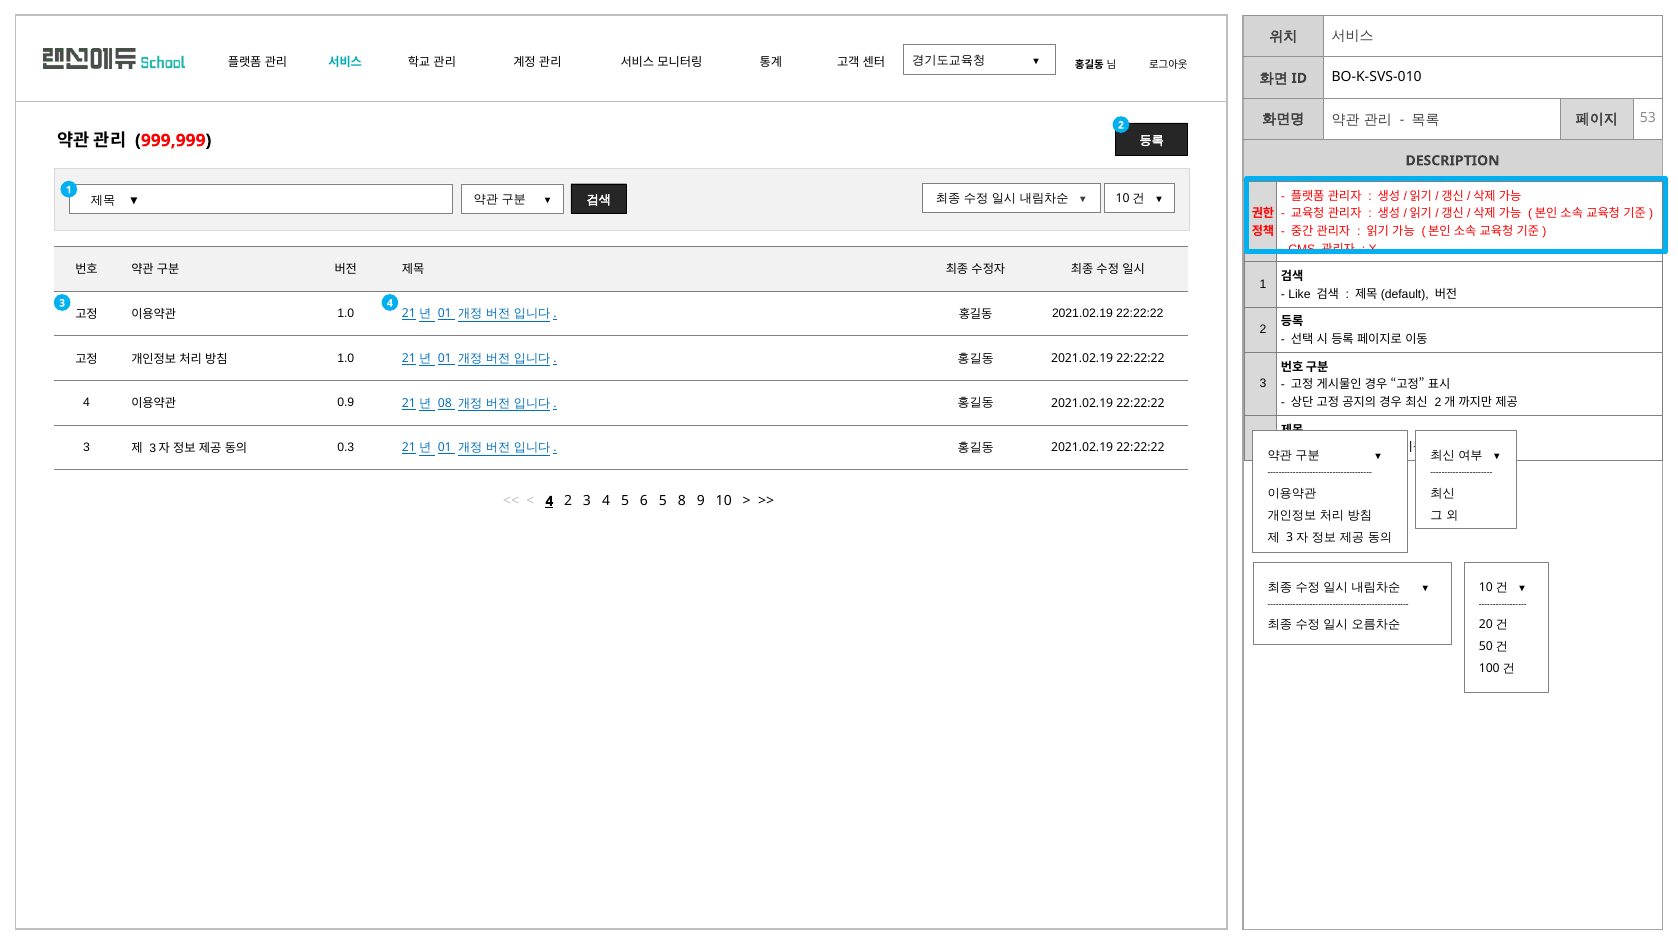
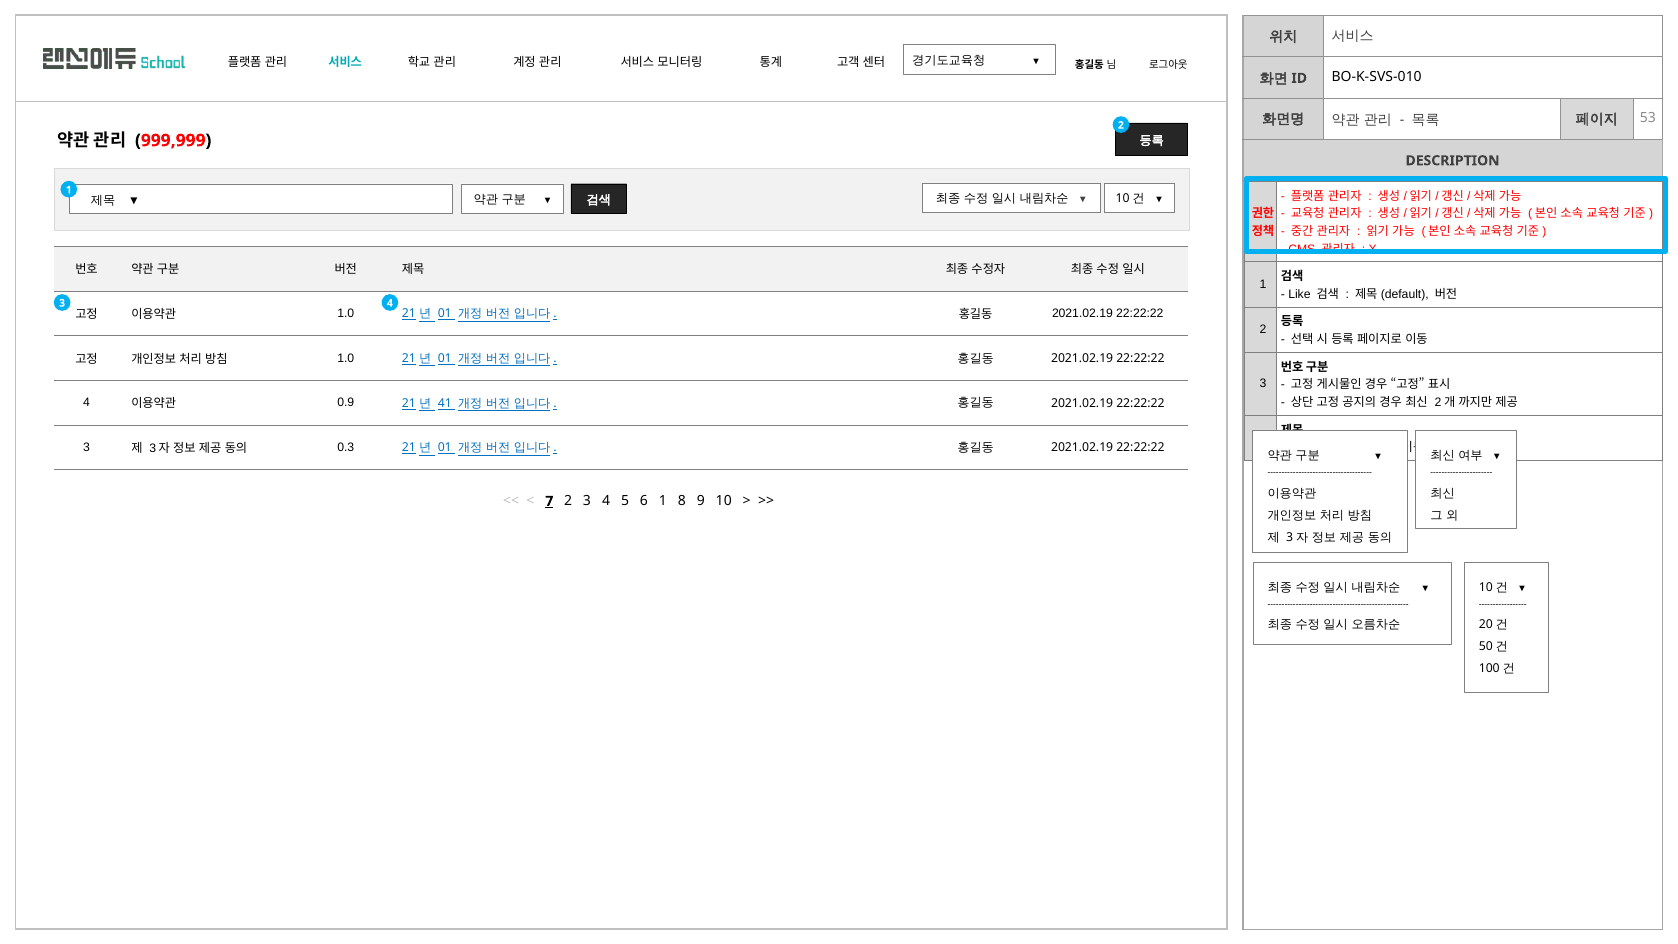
08: 08 -> 41 (445, 403)
4: 4 -> 7 (549, 501)
6 5: 5 -> 1 (663, 501)
